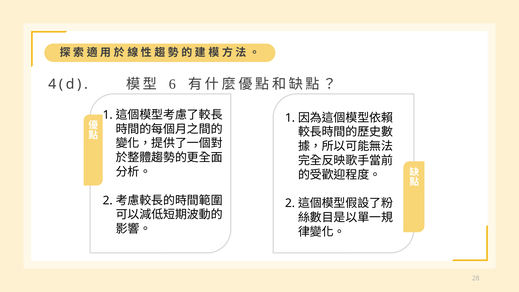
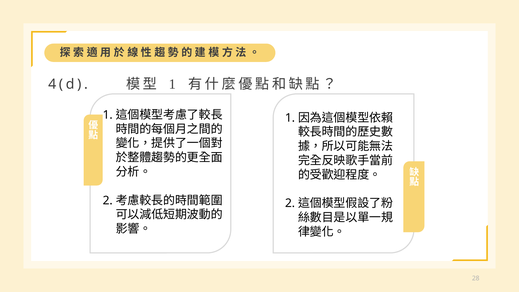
6: 6 -> 1 (172, 84)
